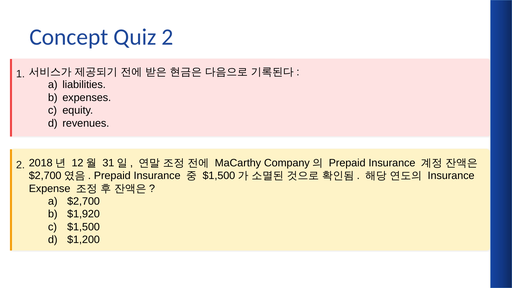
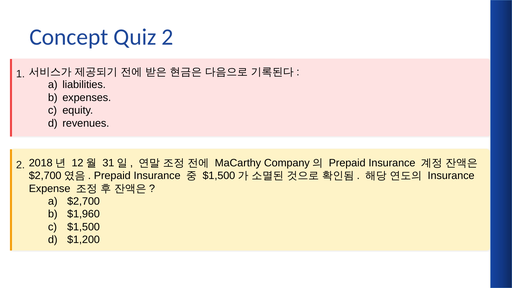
$1,920: $1,920 -> $1,960 (84, 214)
